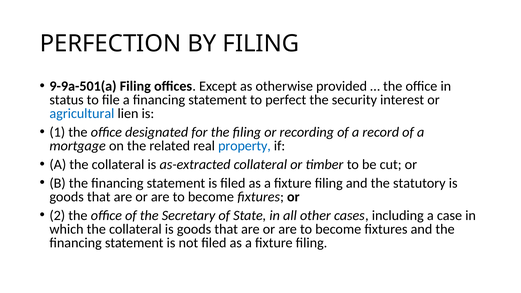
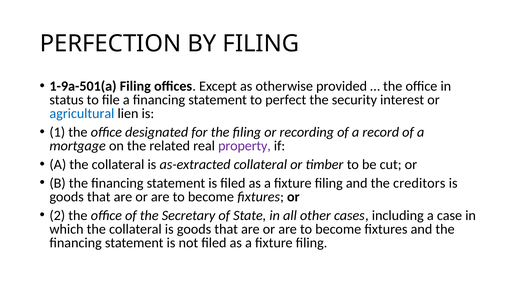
9-9a-501(a: 9-9a-501(a -> 1-9a-501(a (83, 86)
property colour: blue -> purple (244, 146)
statutory: statutory -> creditors (419, 183)
